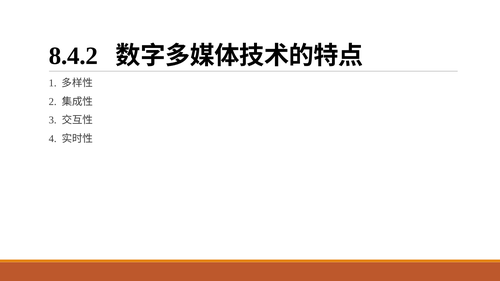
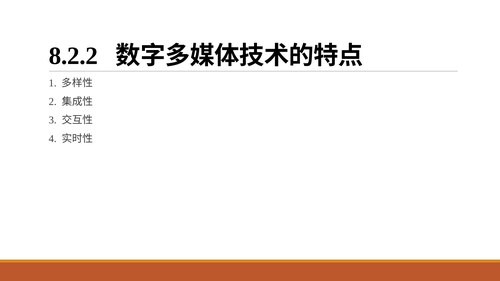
8.4.2: 8.4.2 -> 8.2.2 (73, 56)
